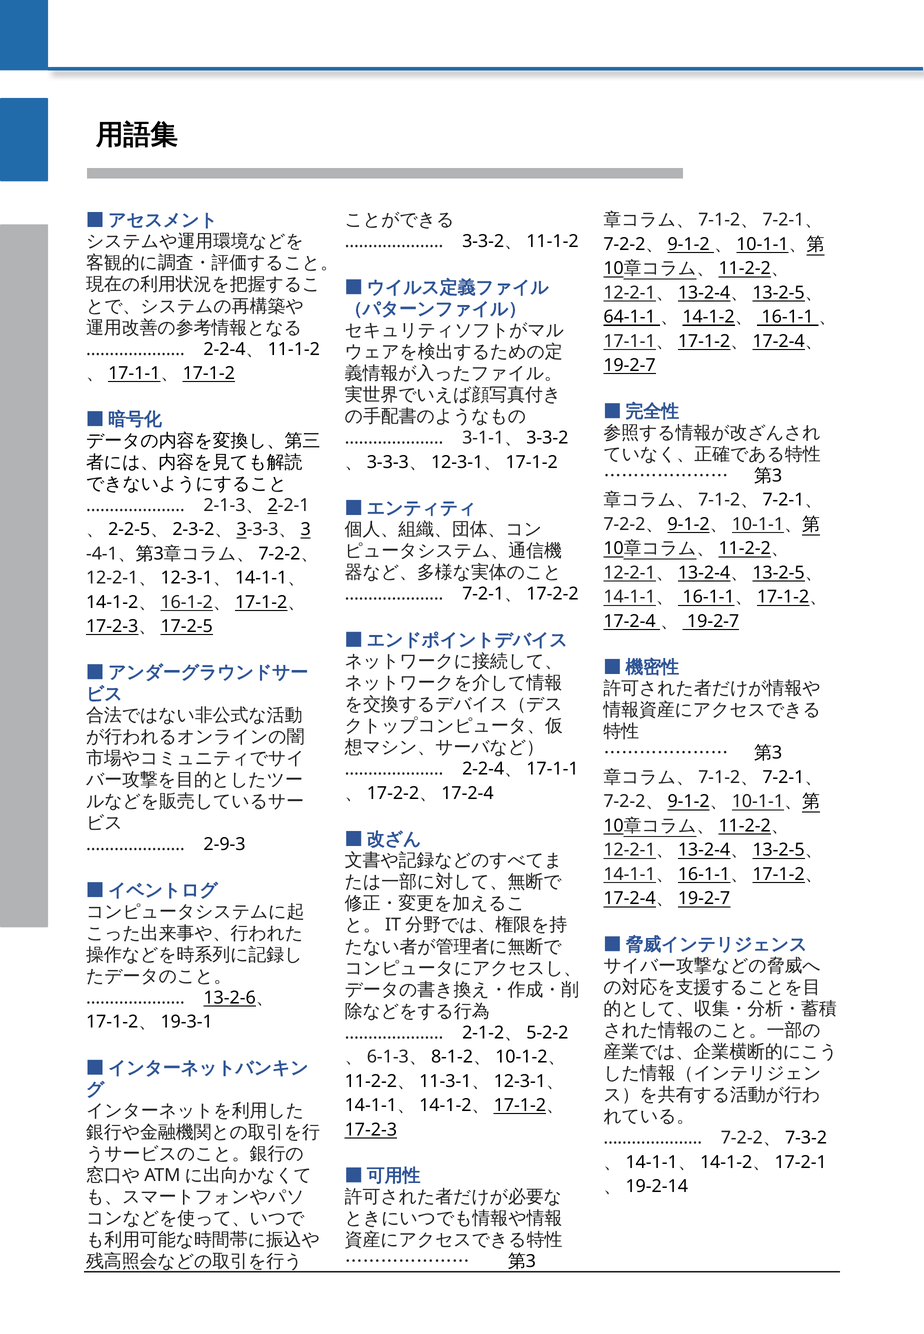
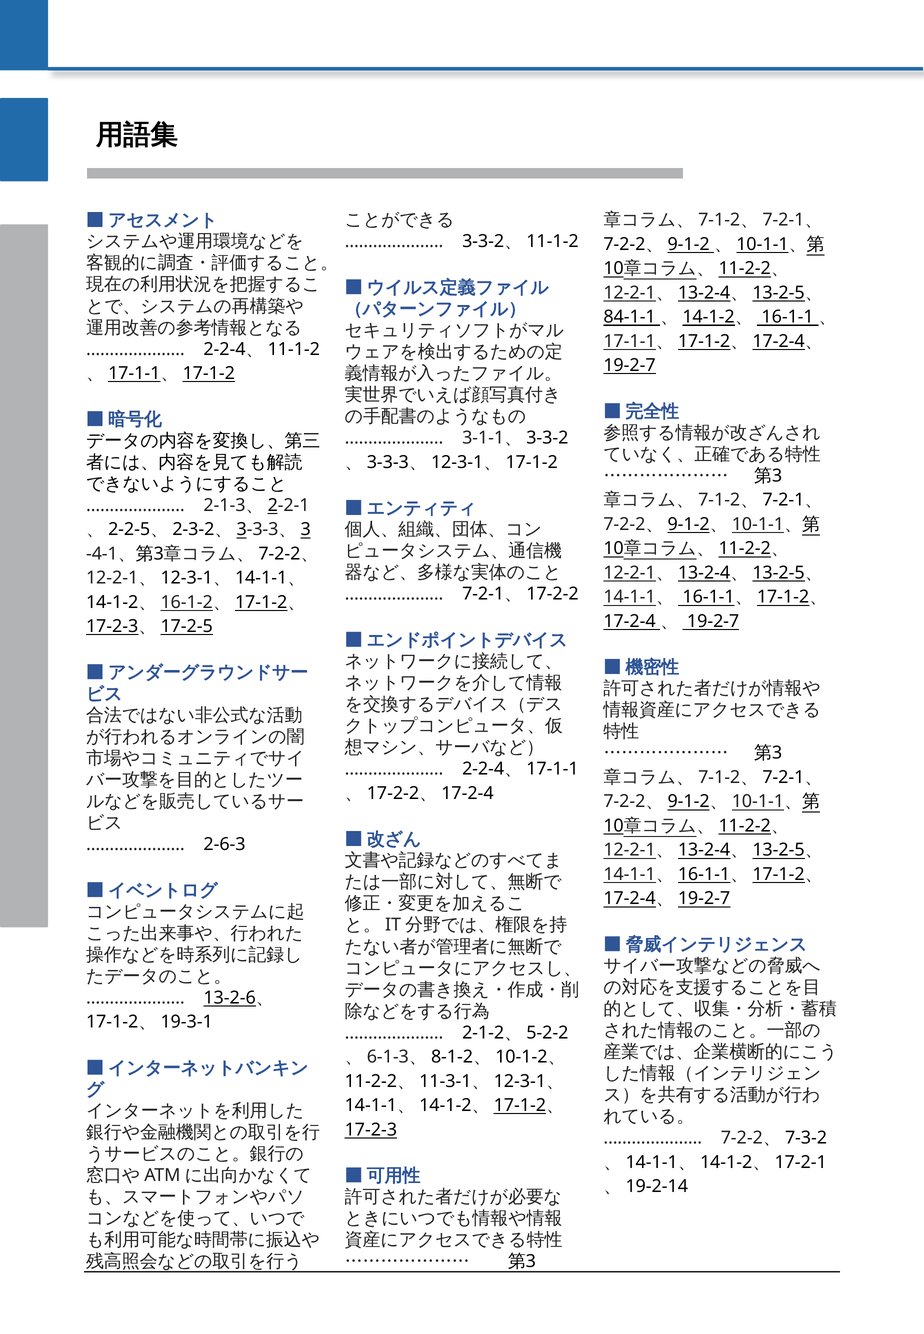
64-1-1: 64-1-1 -> 84-1-1 (630, 317)
2-9-3: 2-9-3 -> 2-6-3 (225, 845)
